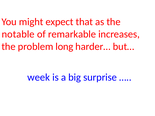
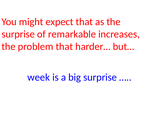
notable: notable -> surprise (18, 34)
problem long: long -> that (64, 47)
